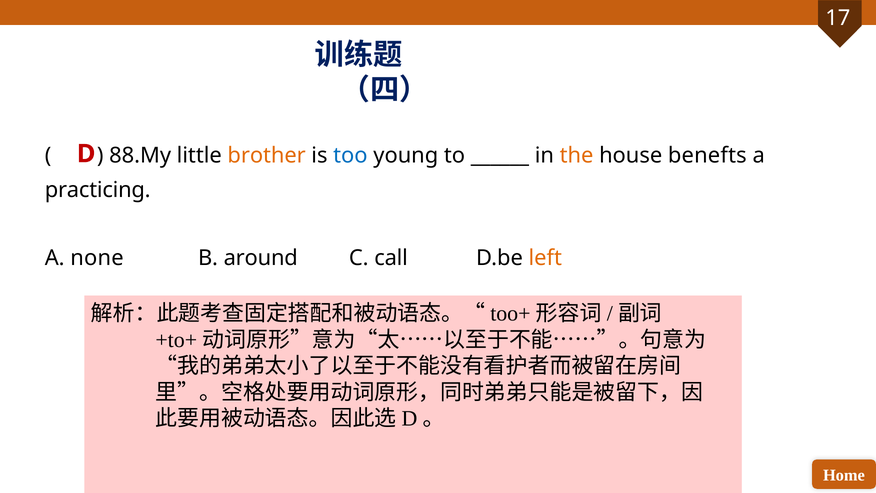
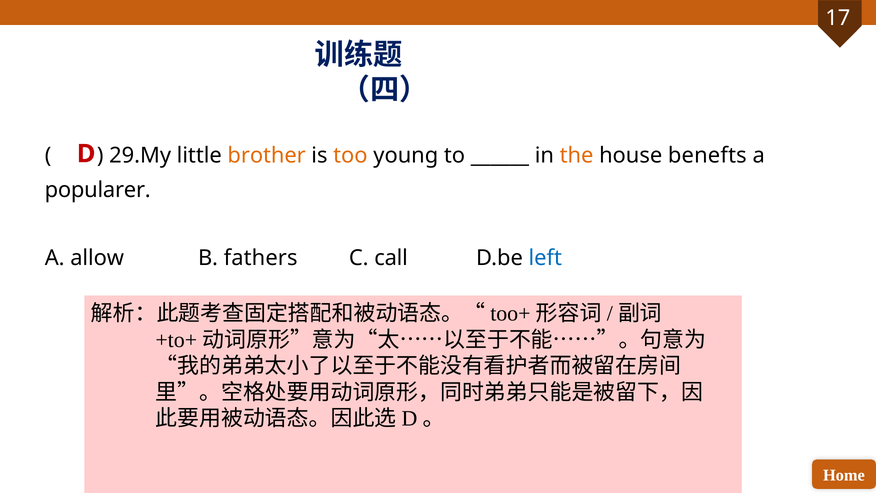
88.My: 88.My -> 29.My (140, 156)
too colour: blue -> orange (350, 156)
practicing: practicing -> popularer (98, 190)
none: none -> allow (97, 258)
around: around -> fathers (261, 258)
left colour: orange -> blue (545, 258)
